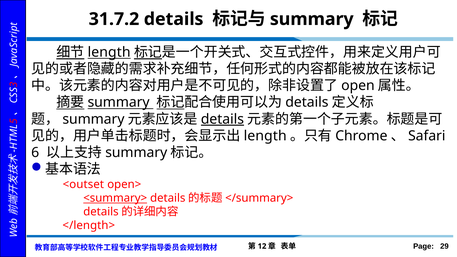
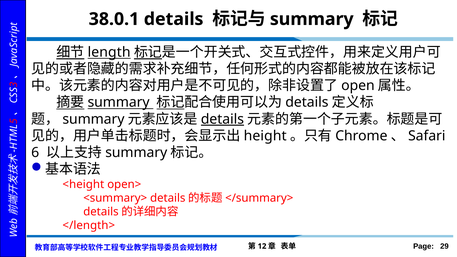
31.7.2: 31.7.2 -> 38.0.1 (114, 19)
length: length -> height (265, 136)
<outset: <outset -> <height (83, 184)
<summary> underline: present -> none (115, 198)
